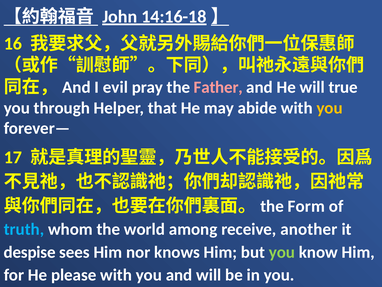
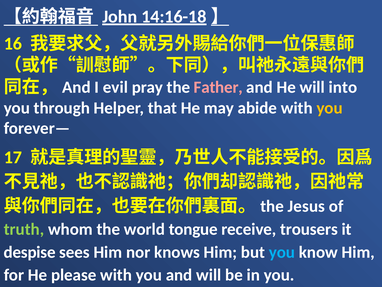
true: true -> into (343, 87)
Form: Form -> Jesus (306, 206)
truth colour: light blue -> light green (24, 229)
among: among -> tongue (193, 229)
another: another -> trousers (309, 229)
you colour: light green -> light blue (282, 252)
